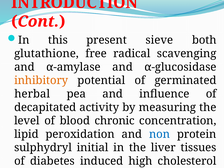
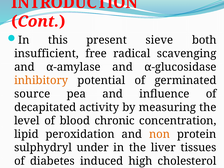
glutathione: glutathione -> insufficient (46, 54)
herbal: herbal -> source (32, 94)
non colour: blue -> orange (160, 134)
initial: initial -> under (93, 148)
